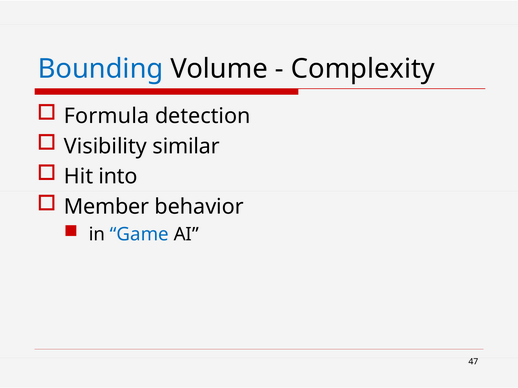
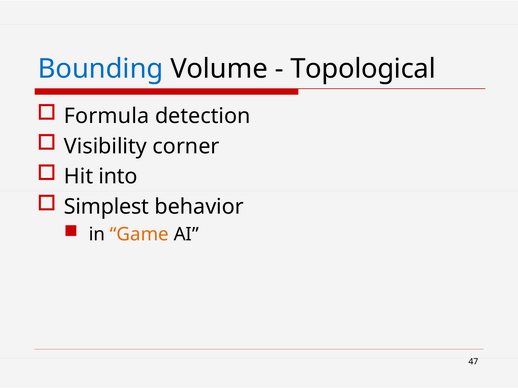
Complexity: Complexity -> Topological (363, 69)
similar: similar -> corner (186, 147)
Member: Member -> Simplest (106, 207)
Game colour: blue -> orange (139, 235)
